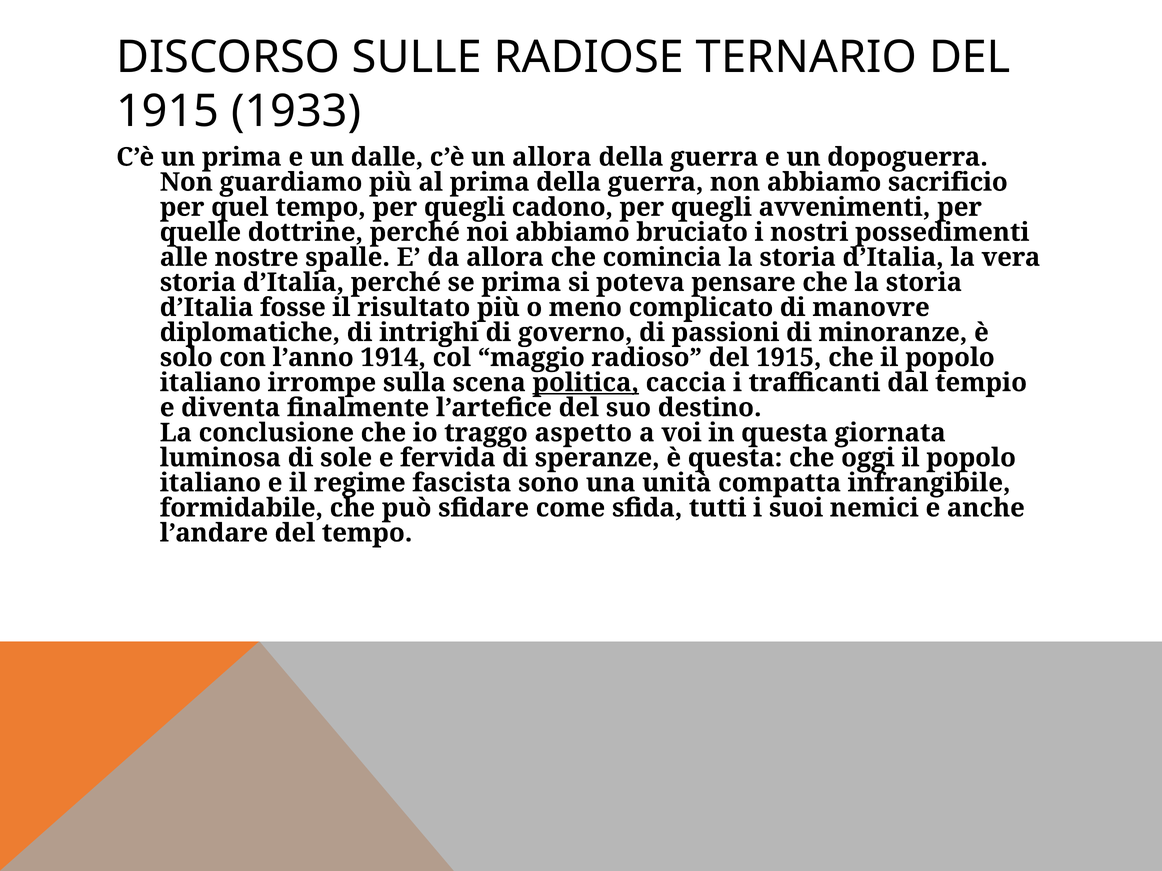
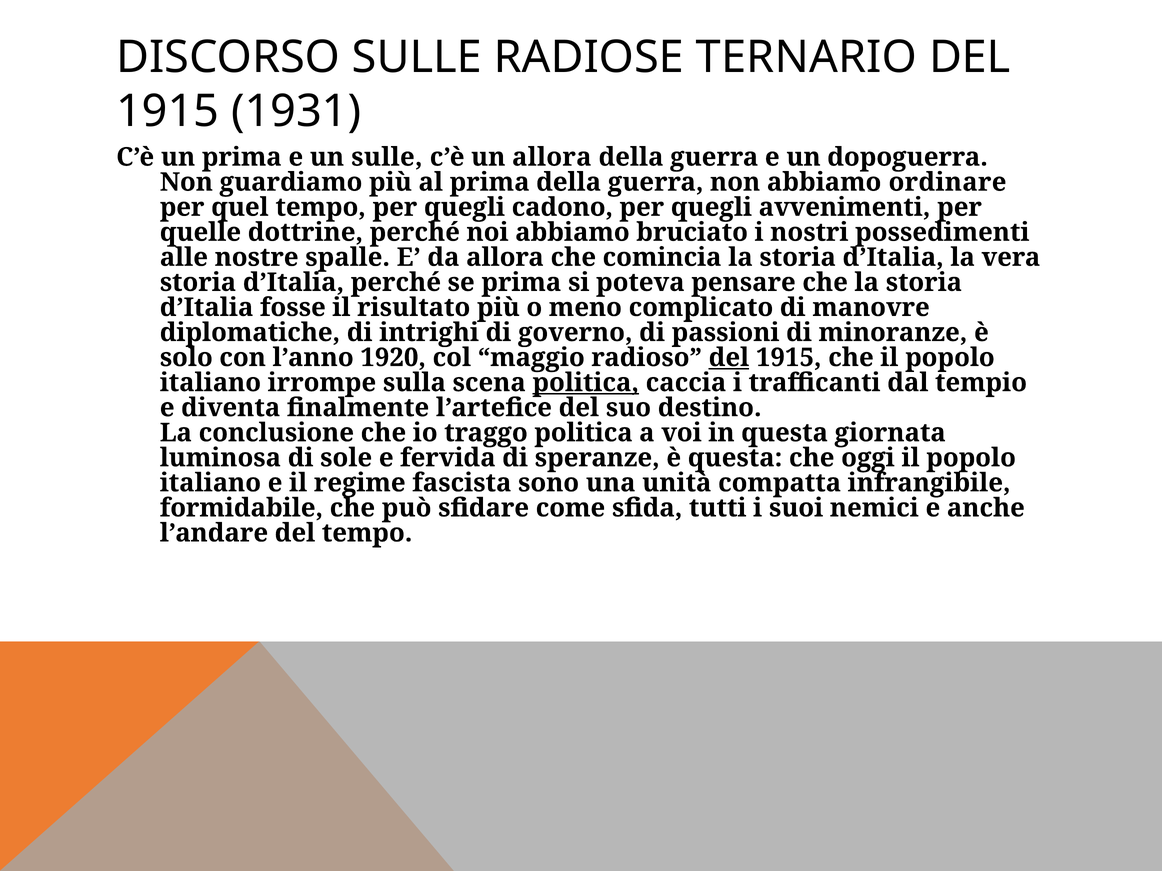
1933: 1933 -> 1931 (296, 112)
un dalle: dalle -> sulle (387, 157)
sacrificio: sacrificio -> ordinare (948, 182)
1914: 1914 -> 1920 (393, 358)
del underline: none -> present (729, 358)
traggo aspetto: aspetto -> politica (583, 433)
